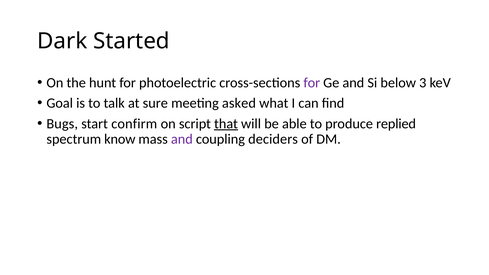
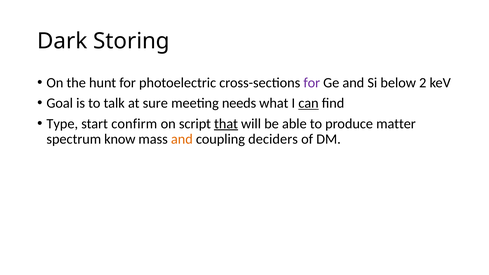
Started: Started -> Storing (131, 41)
3: 3 -> 2 (423, 83)
asked: asked -> needs (239, 103)
can underline: none -> present (308, 103)
Bugs: Bugs -> Type (62, 124)
replied: replied -> matter (396, 124)
and colour: purple -> orange (182, 139)
